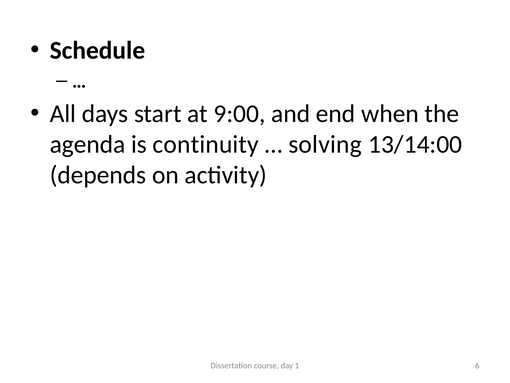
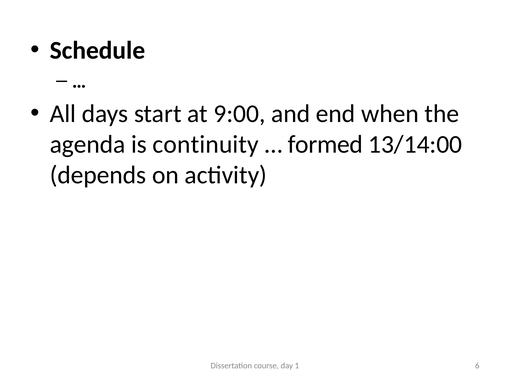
solving: solving -> formed (325, 144)
